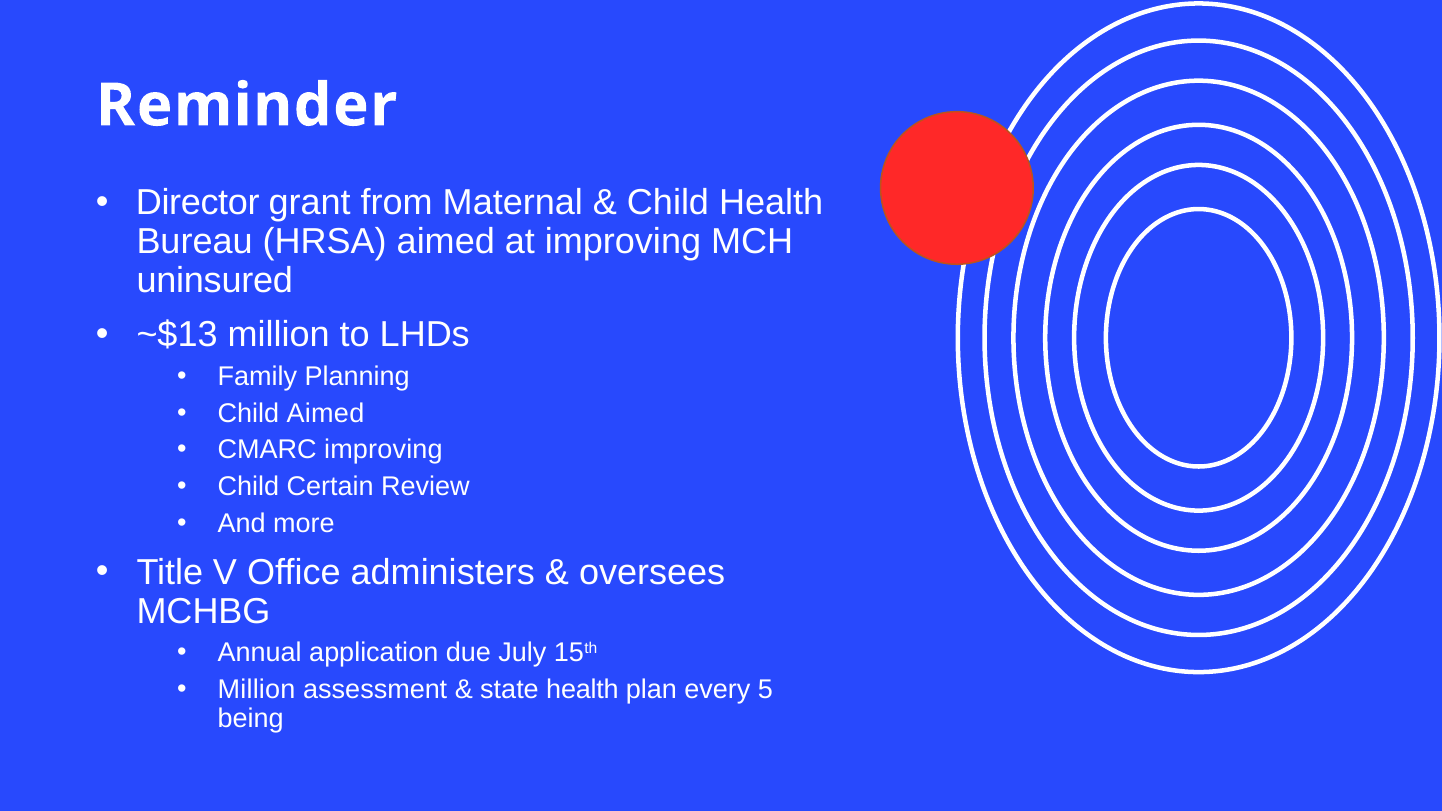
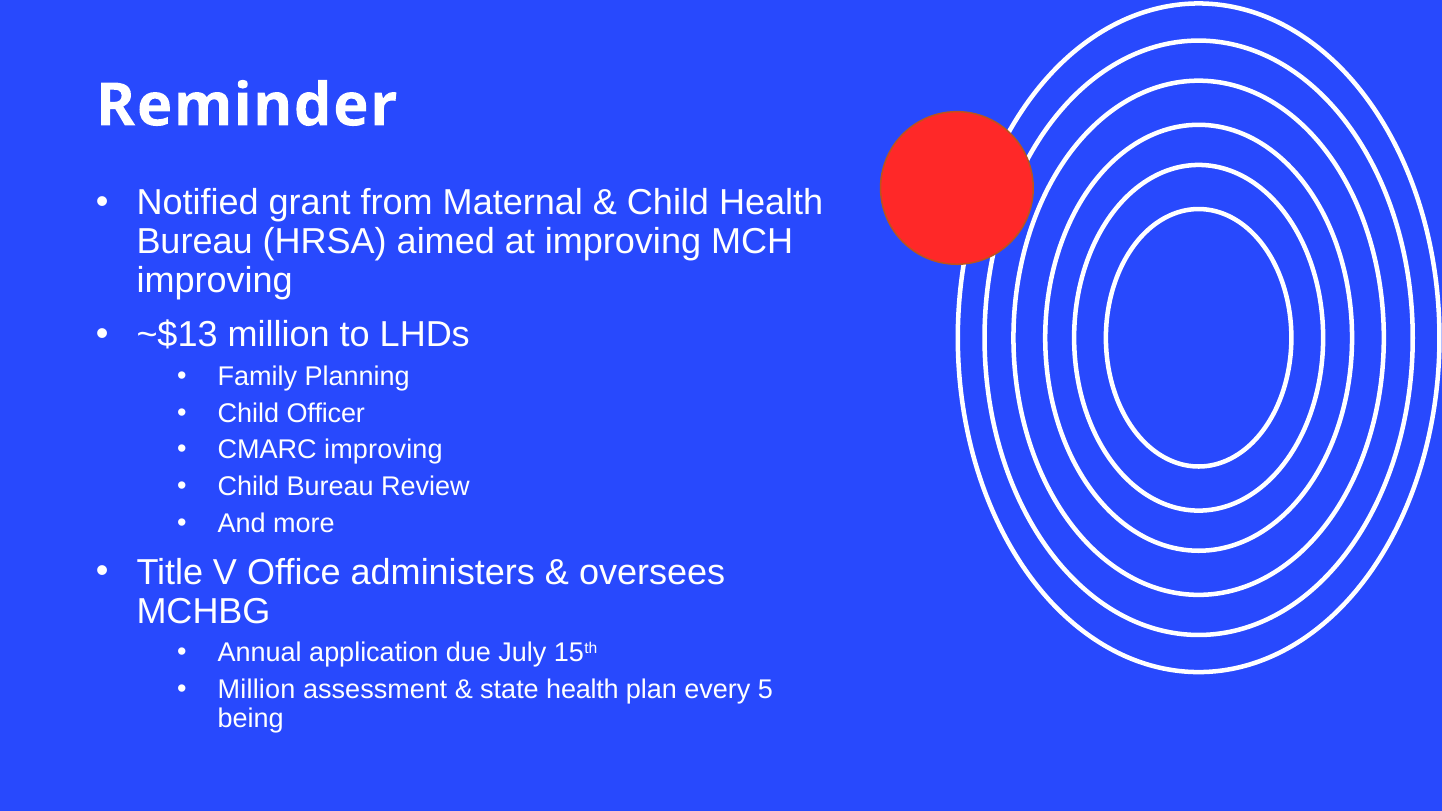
Director: Director -> Notified (198, 203)
uninsured: uninsured -> improving (215, 281)
Child Aimed: Aimed -> Officer (326, 413)
Child Certain: Certain -> Bureau (330, 487)
